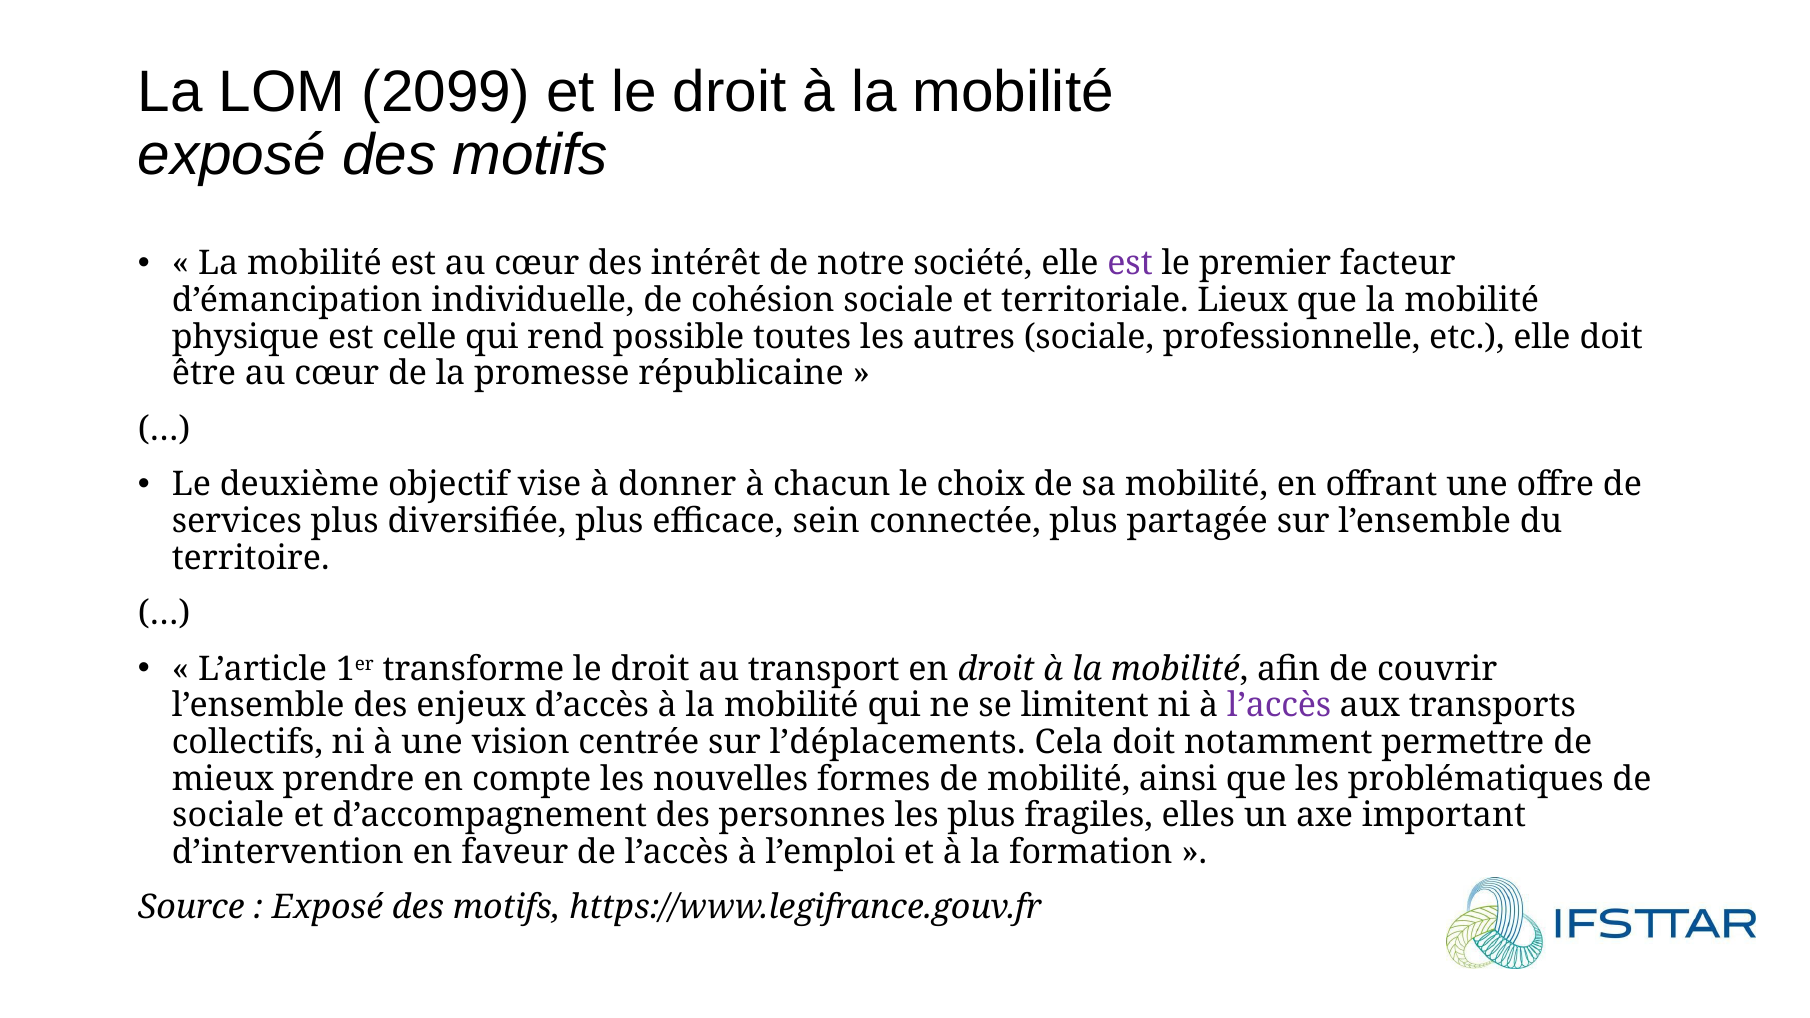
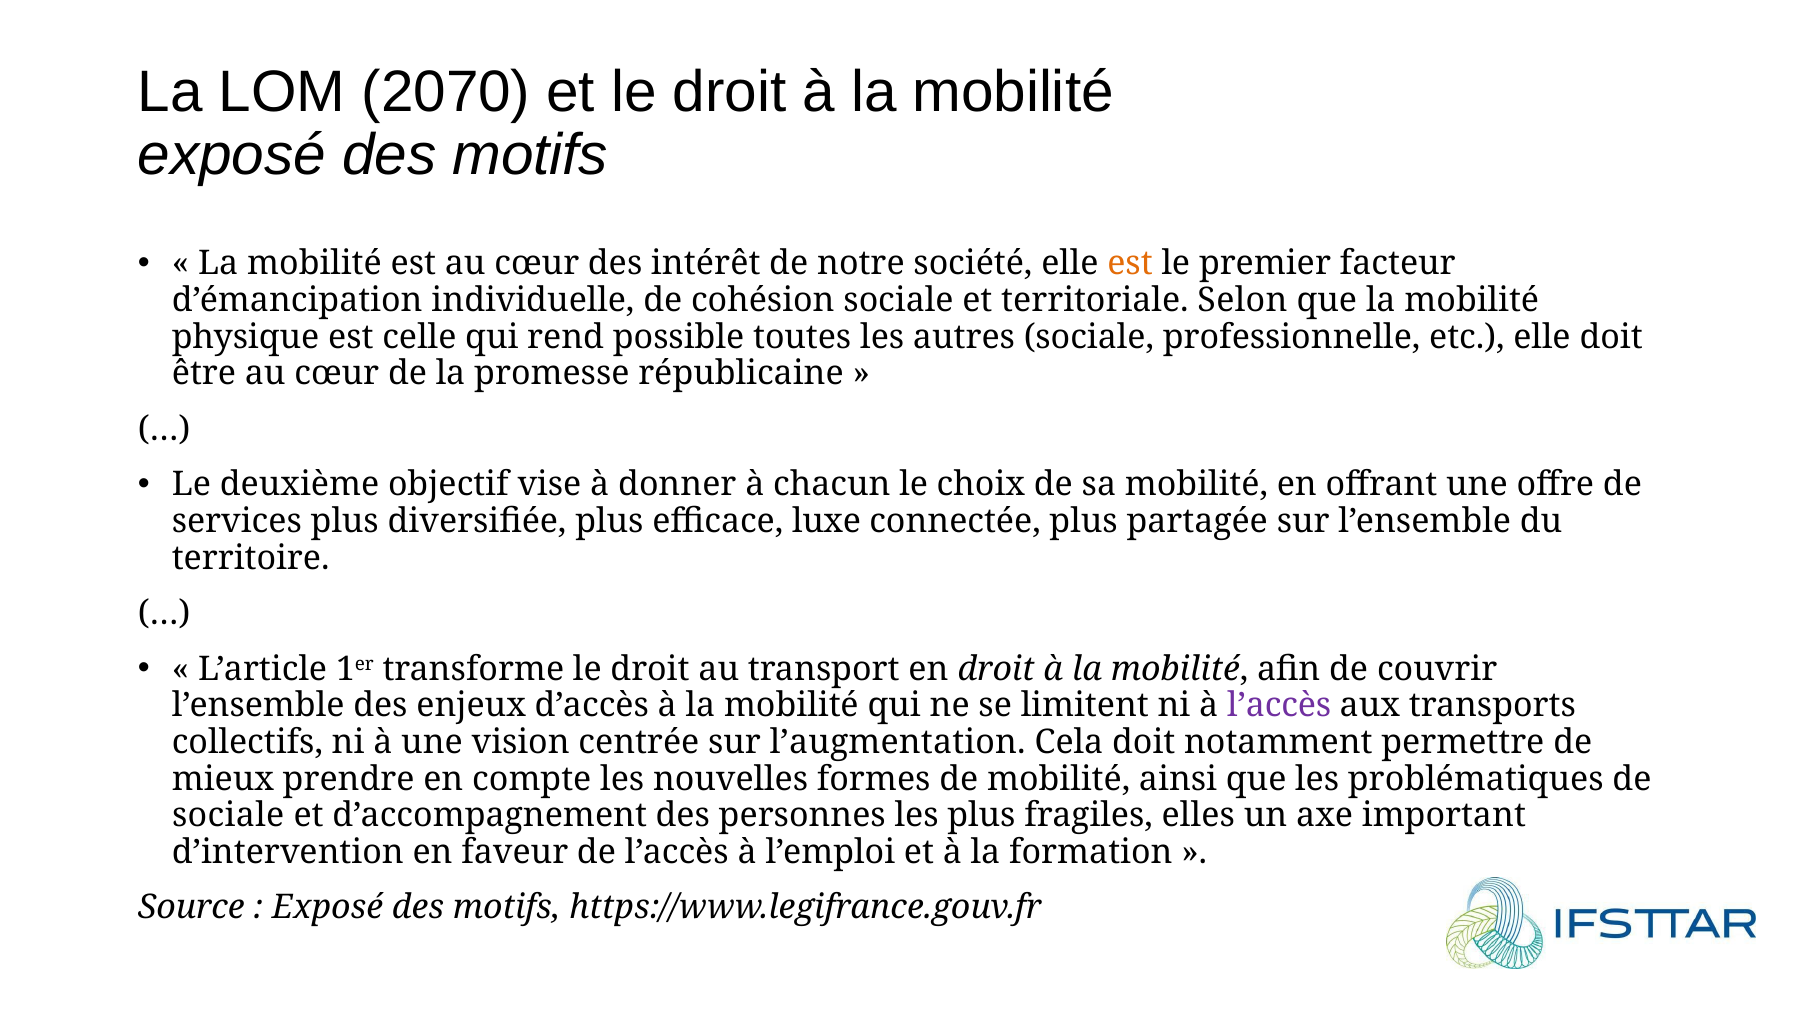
2099: 2099 -> 2070 (446, 92)
est colour: purple -> orange (1130, 264)
Lieux: Lieux -> Selon (1242, 300)
sein: sein -> luxe (826, 521)
l’déplacements: l’déplacements -> l’augmentation (898, 742)
